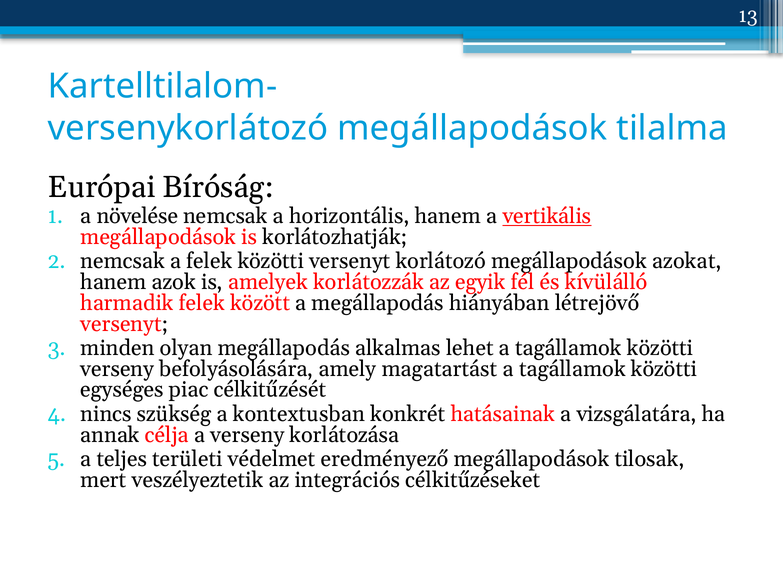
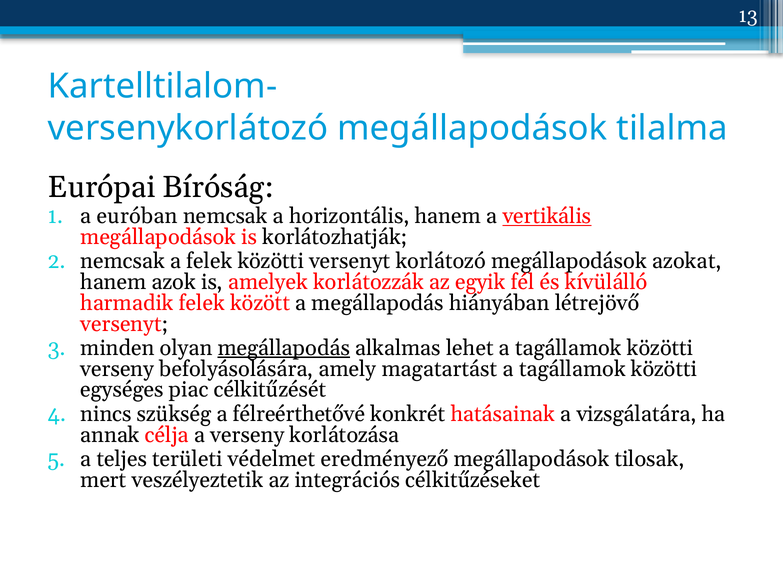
növelése: növelése -> euróban (137, 216)
megállapodás underline: none -> present (284, 348)
kontextusban: kontextusban -> félreérthetővé (299, 414)
